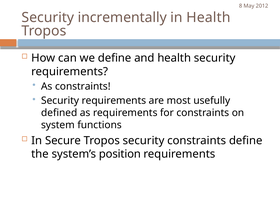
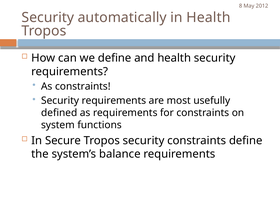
incrementally: incrementally -> automatically (122, 18)
position: position -> balance (120, 154)
